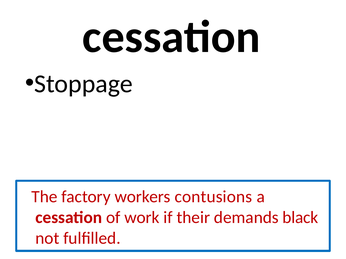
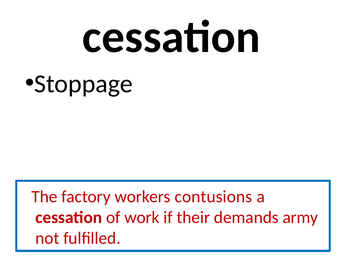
black: black -> army (300, 218)
